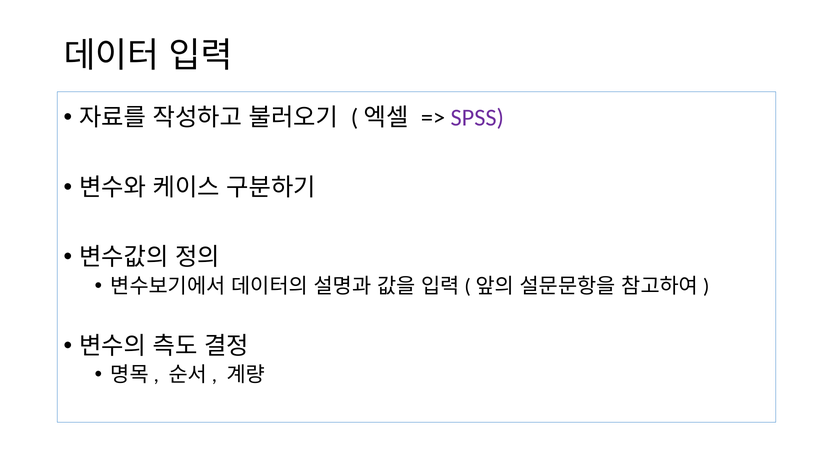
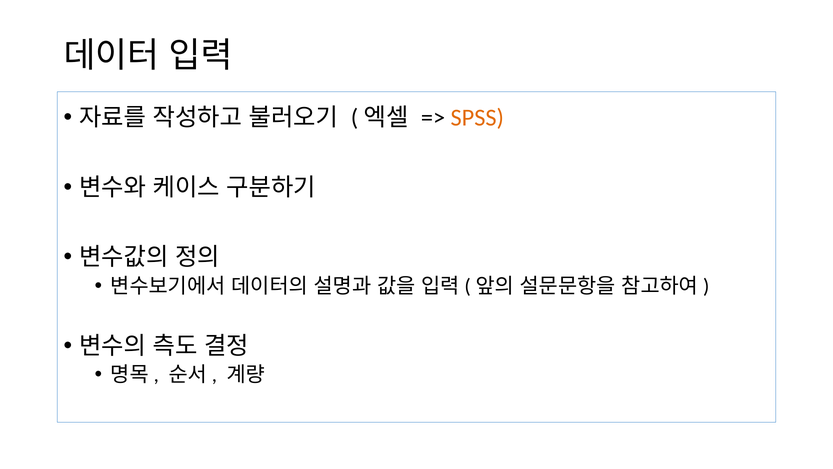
SPSS colour: purple -> orange (477, 118)
